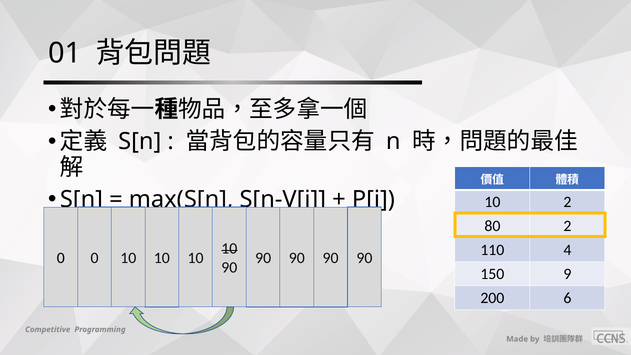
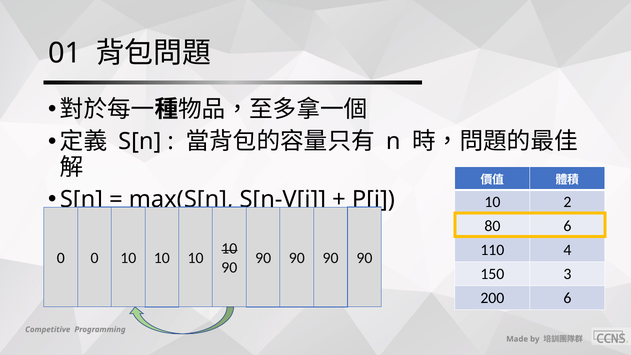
80 2: 2 -> 6 (567, 226)
9: 9 -> 3 (567, 274)
